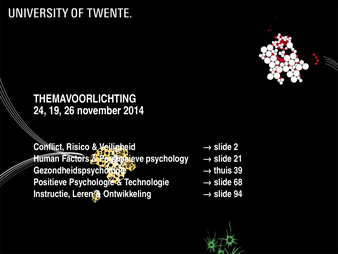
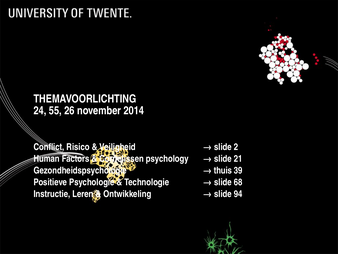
19: 19 -> 55 (55, 110)
Persuasieve: Persuasieve -> Cornelissen (122, 158)
